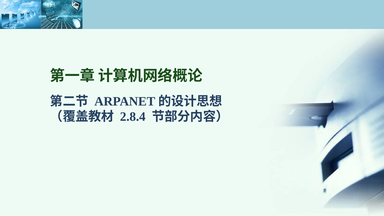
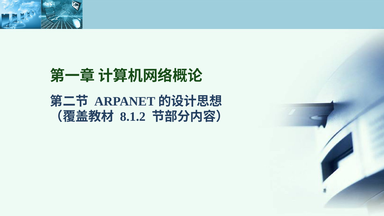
2.8.4: 2.8.4 -> 8.1.2 (133, 117)
